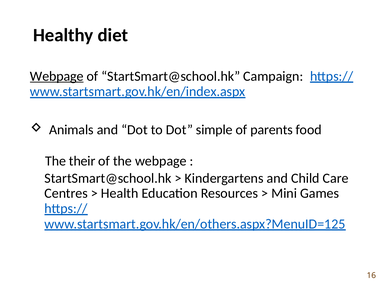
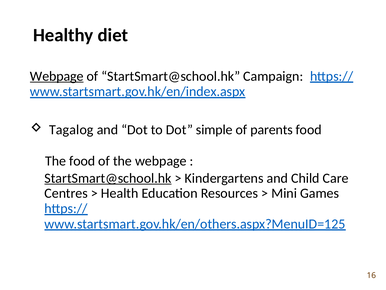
Animals: Animals -> Tagalog (71, 130)
The their: their -> food (82, 161)
StartSmart@school.hk underline: none -> present (108, 178)
